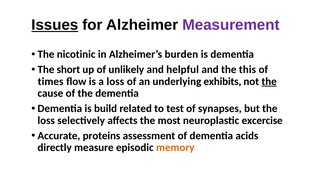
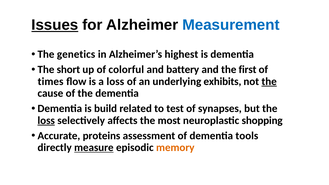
Measurement colour: purple -> blue (231, 25)
nicotinic: nicotinic -> genetics (76, 54)
burden: burden -> highest (181, 54)
unlikely: unlikely -> colorful (126, 70)
helpful: helpful -> battery (183, 70)
this: this -> first (248, 70)
loss underline: none -> present (46, 120)
excercise: excercise -> shopping (262, 120)
acids: acids -> tools (247, 136)
measure underline: none -> present (94, 148)
